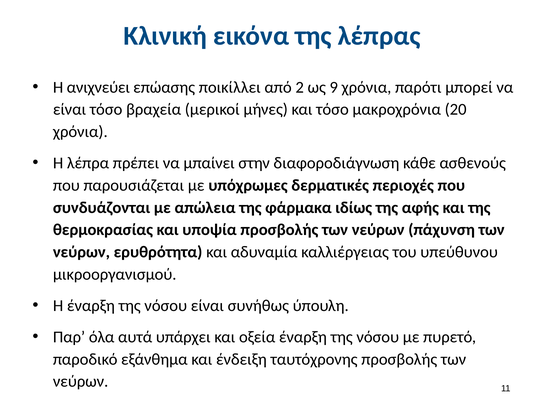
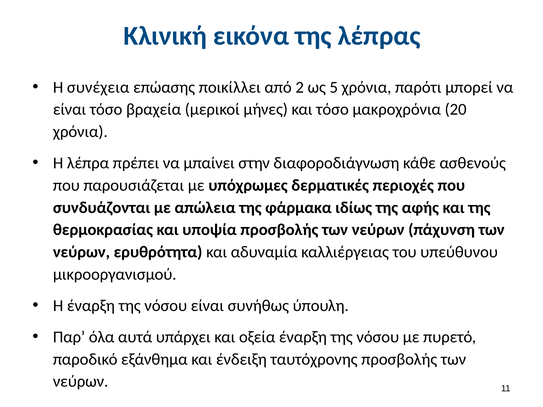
ανιχνεύει: ανιχνεύει -> συνέχεια (98, 87)
9: 9 -> 5 (334, 87)
